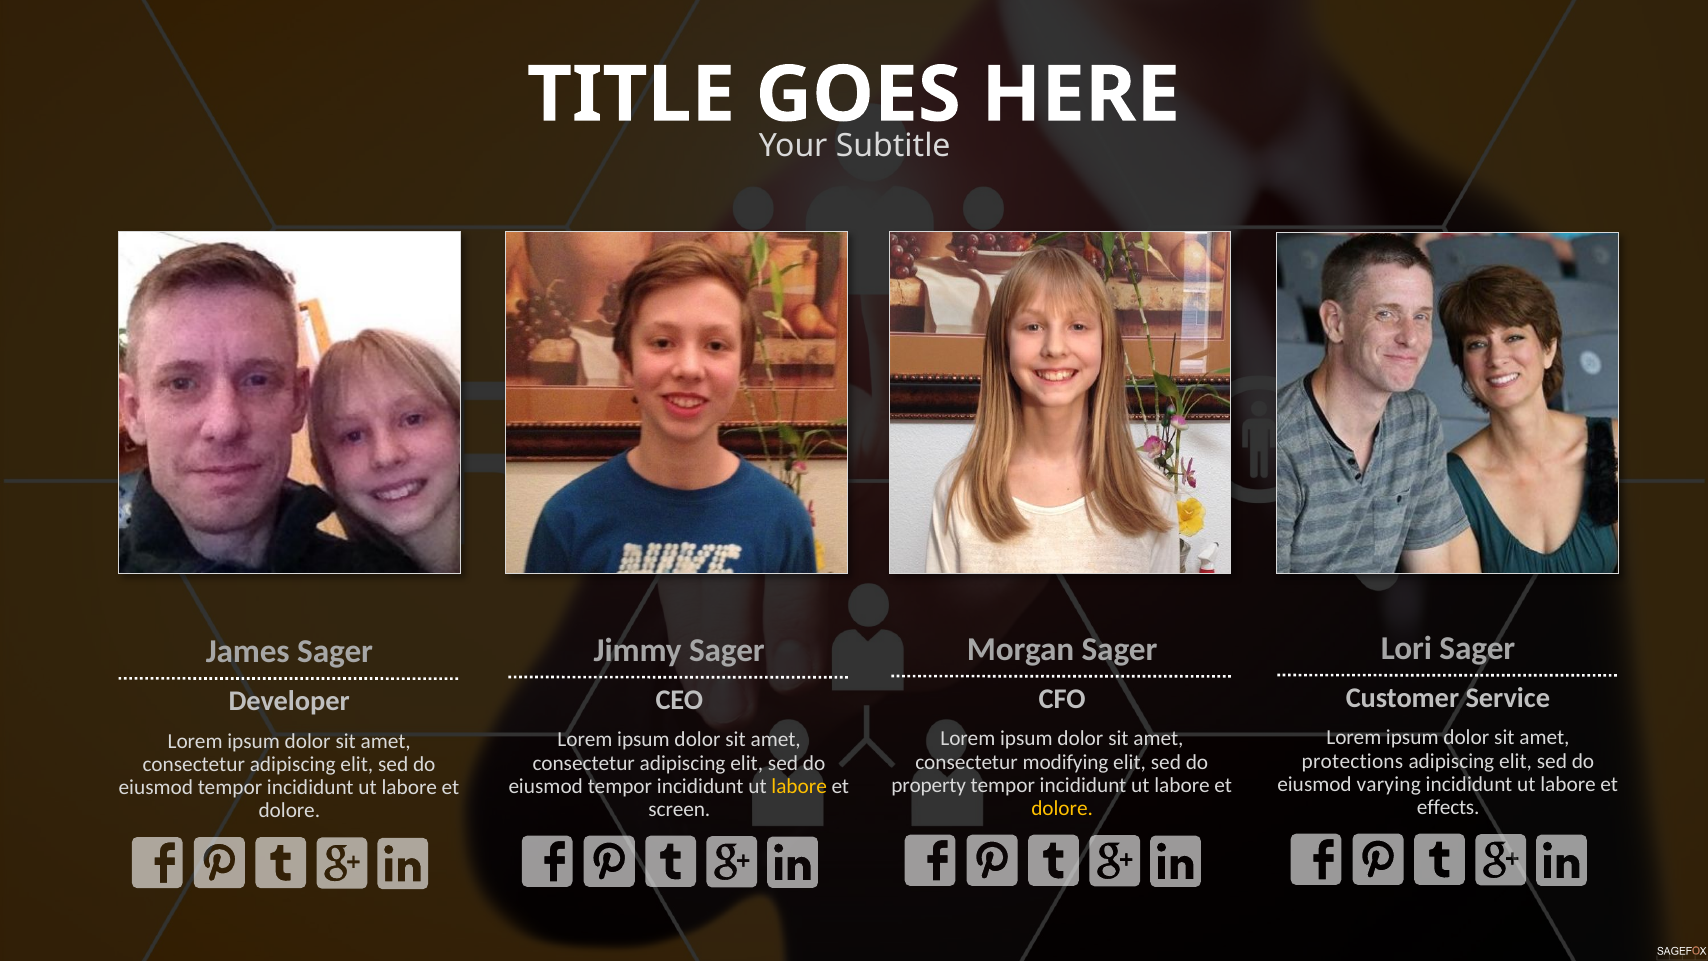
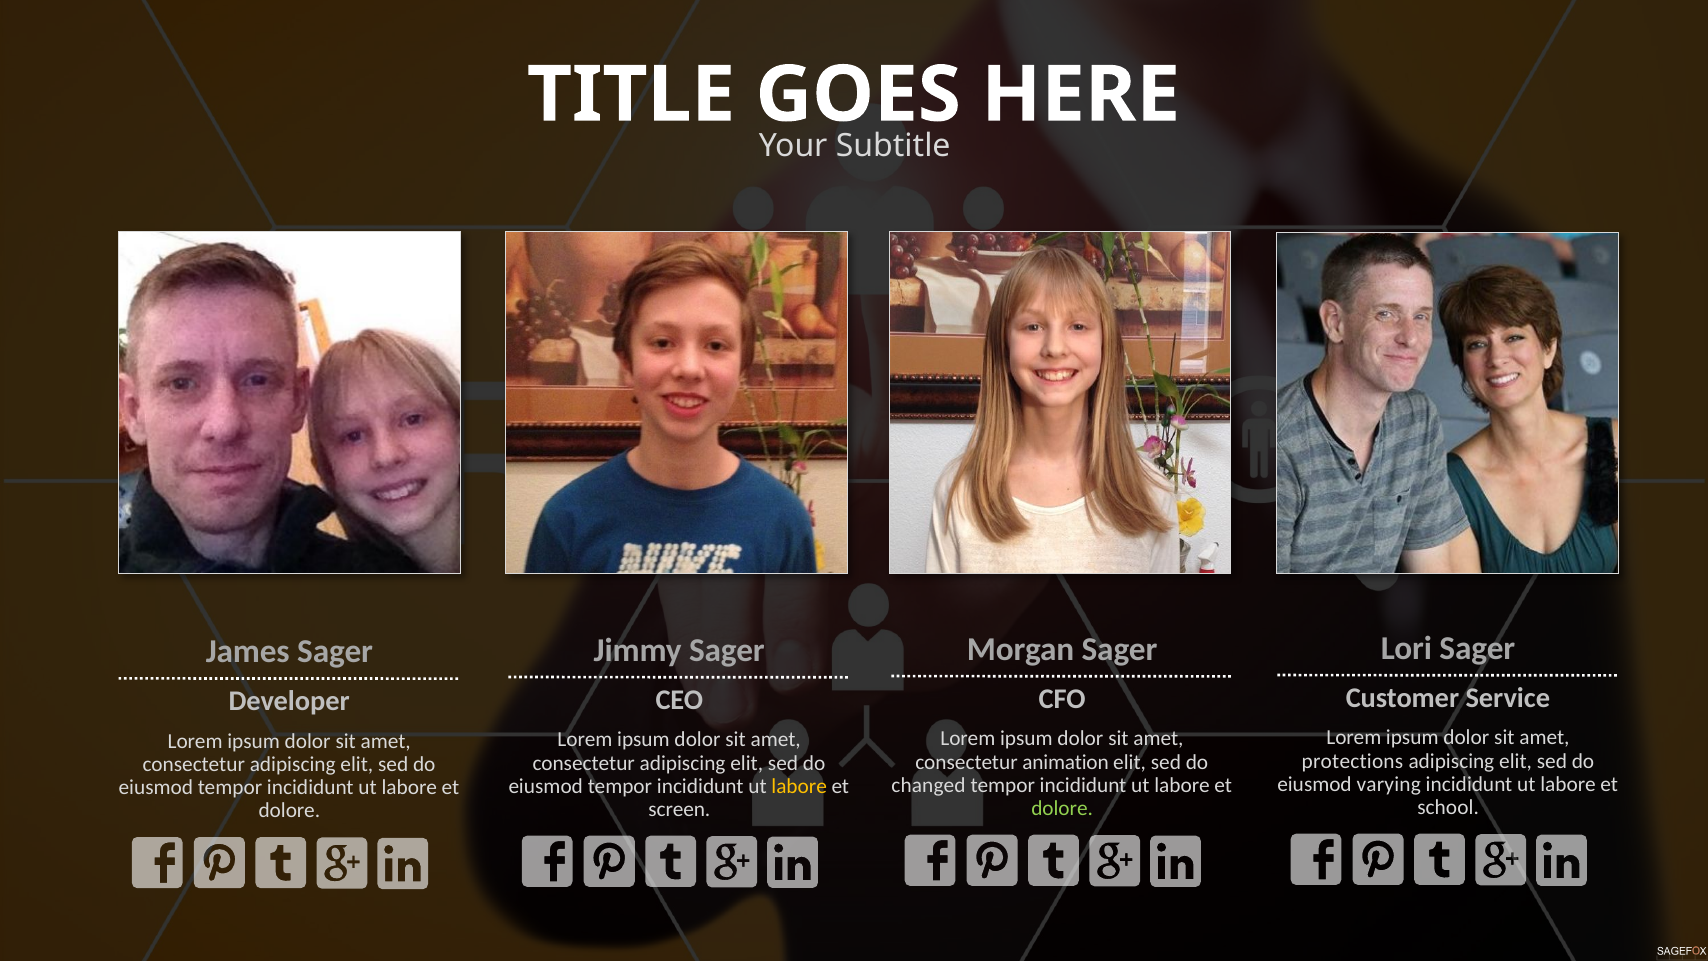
modifying: modifying -> animation (1066, 762)
property: property -> changed (929, 785)
effects: effects -> school (1448, 807)
dolore colour: yellow -> light green (1062, 808)
